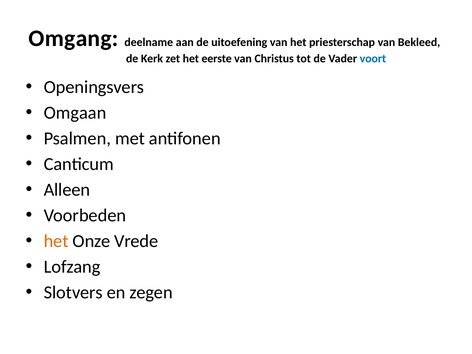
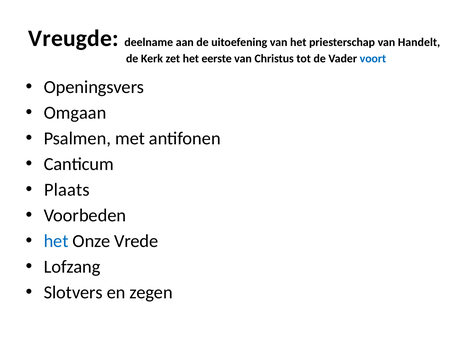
Omgang: Omgang -> Vreugde (74, 38)
Bekleed: Bekleed -> Handelt (419, 42)
Alleen: Alleen -> Plaats (67, 190)
het colour: orange -> blue (56, 241)
